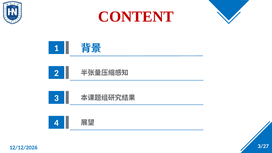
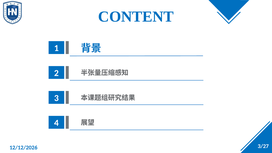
CONTENT colour: red -> blue (136, 17)
